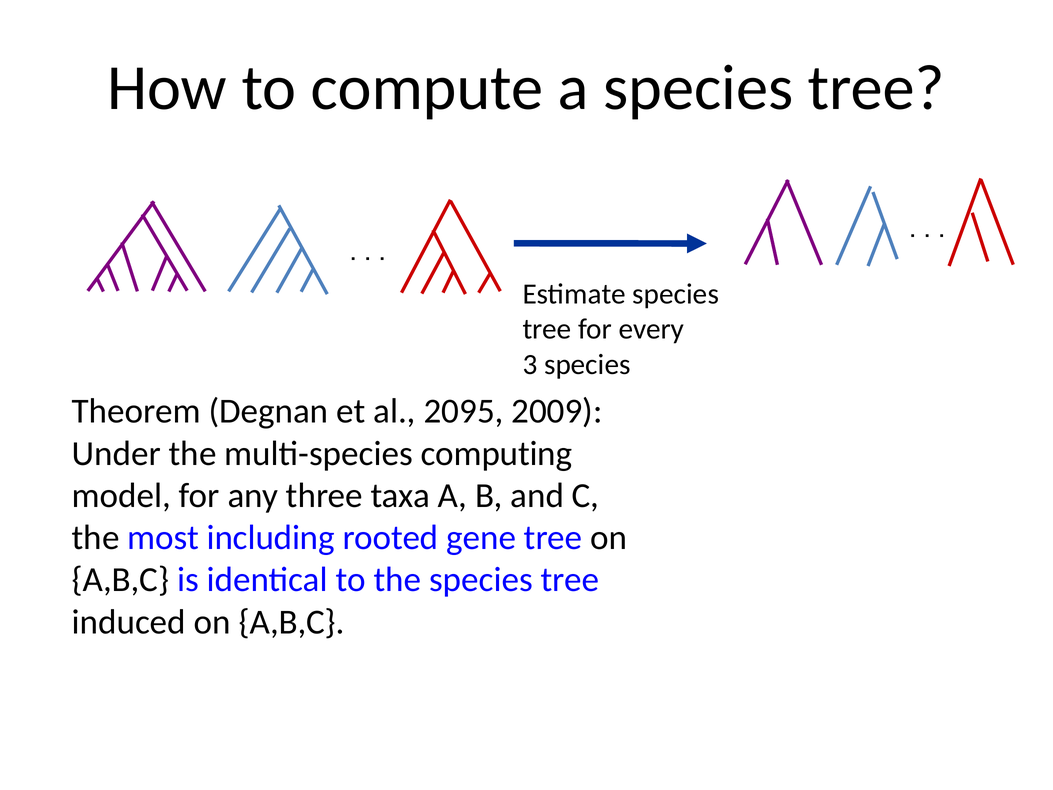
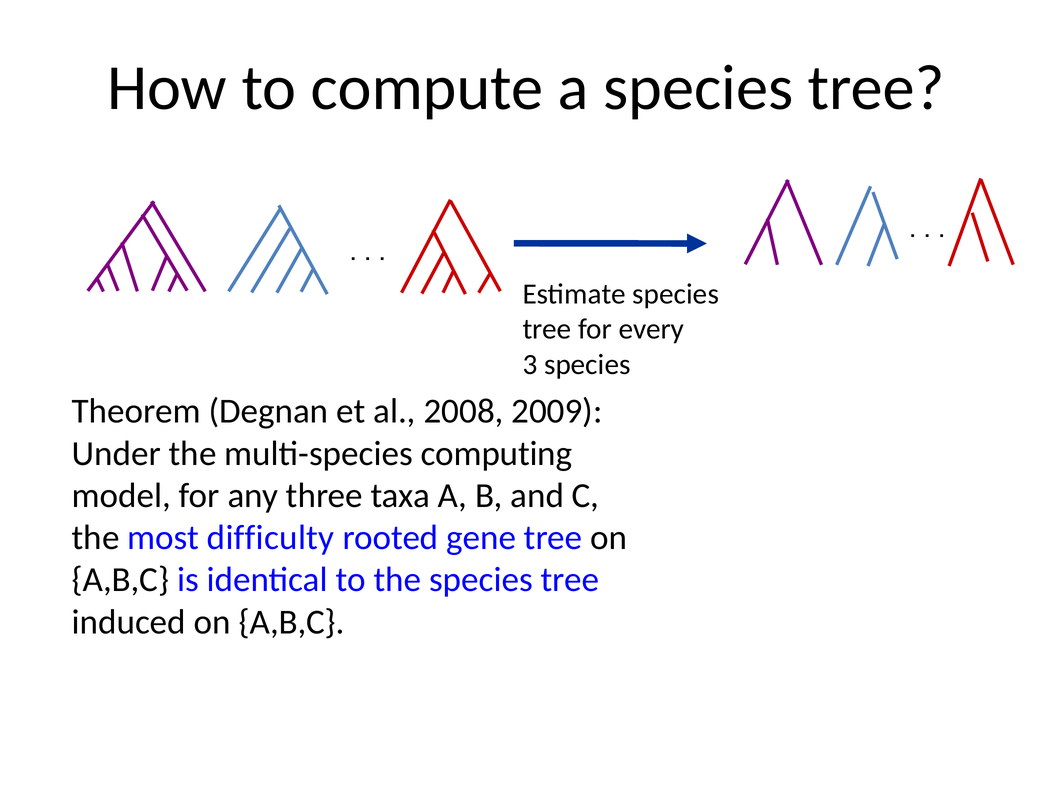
2095: 2095 -> 2008 (464, 411)
including: including -> difficulty (271, 538)
